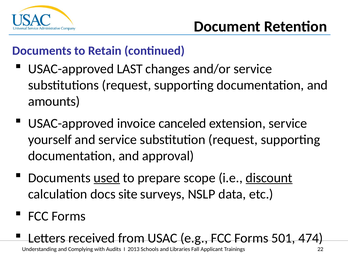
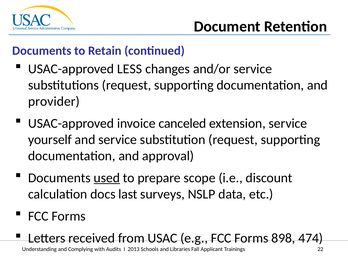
LAST: LAST -> LESS (130, 69)
amounts: amounts -> provider (54, 101)
discount underline: present -> none (269, 178)
site: site -> last (128, 194)
501: 501 -> 898 (283, 238)
